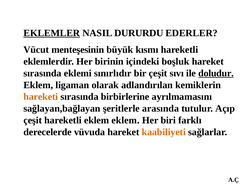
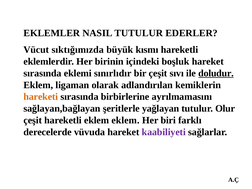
EKLEMLER underline: present -> none (52, 33)
NASIL DURURDU: DURURDU -> TUTULUR (139, 33)
menteşesinin: menteşesinin -> sıktığımızda (78, 50)
arasında: arasında -> yağlayan (161, 108)
Açıp: Açıp -> Olur (225, 108)
kaabiliyeti colour: orange -> purple (164, 132)
